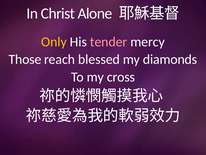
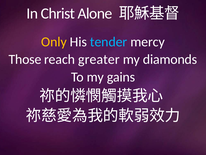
tender colour: pink -> light blue (109, 42)
blessed: blessed -> greater (99, 59)
cross: cross -> gains (121, 77)
